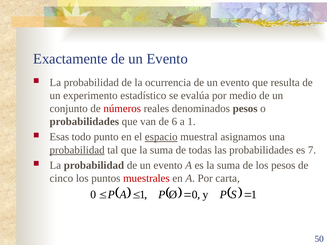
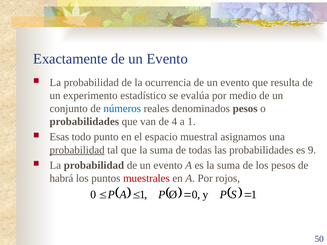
números colour: red -> blue (122, 109)
6: 6 -> 4 (174, 122)
espacio underline: present -> none (161, 137)
7: 7 -> 9 (312, 150)
cinco: cinco -> habrá (61, 178)
carta: carta -> rojos (228, 178)
